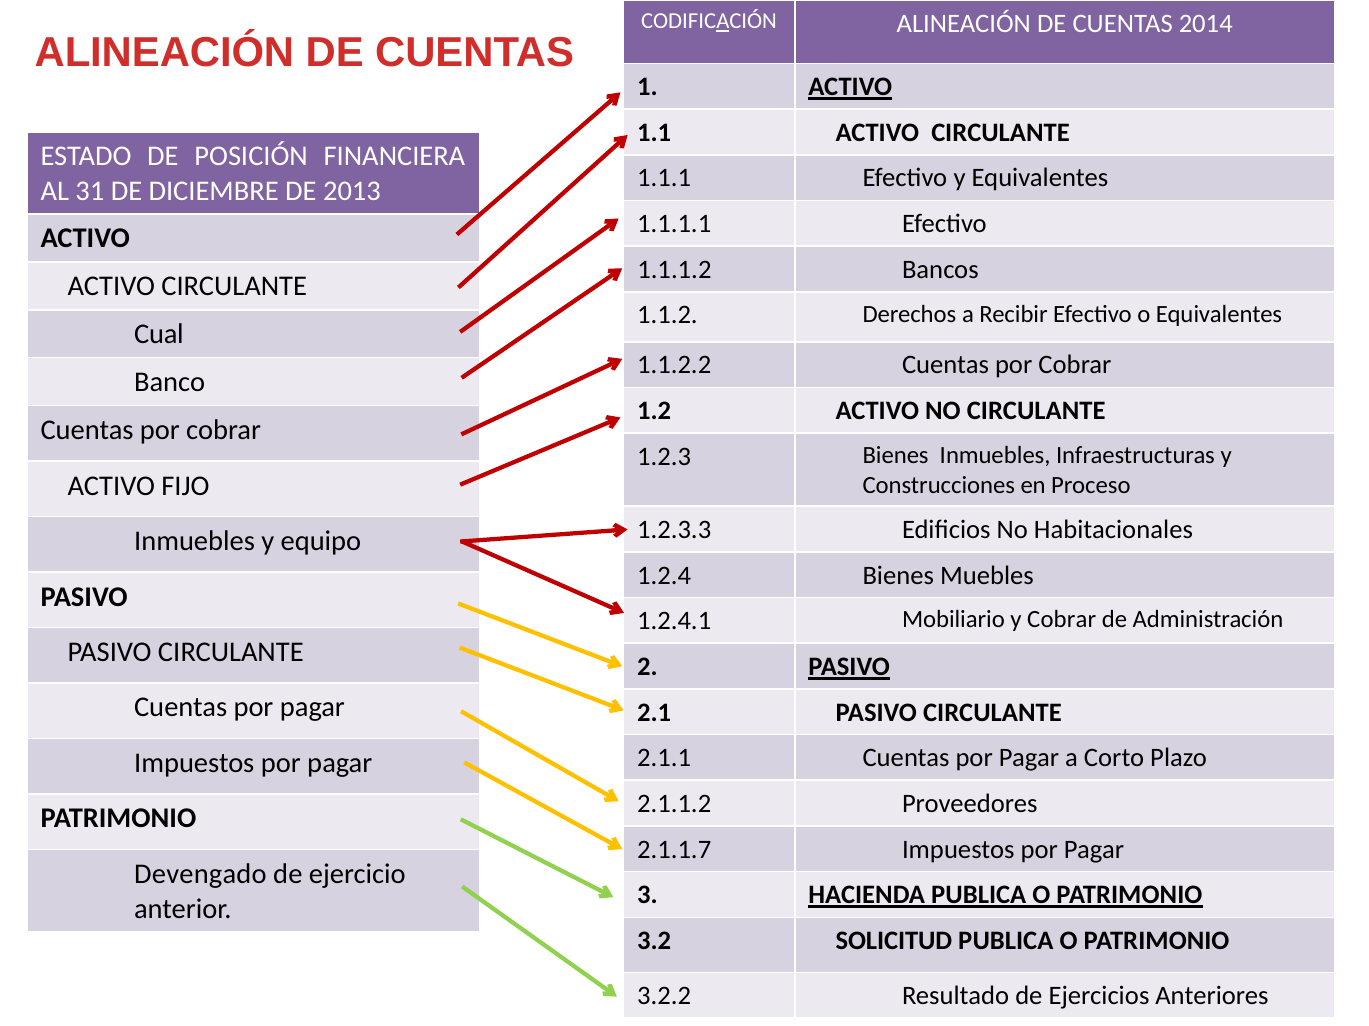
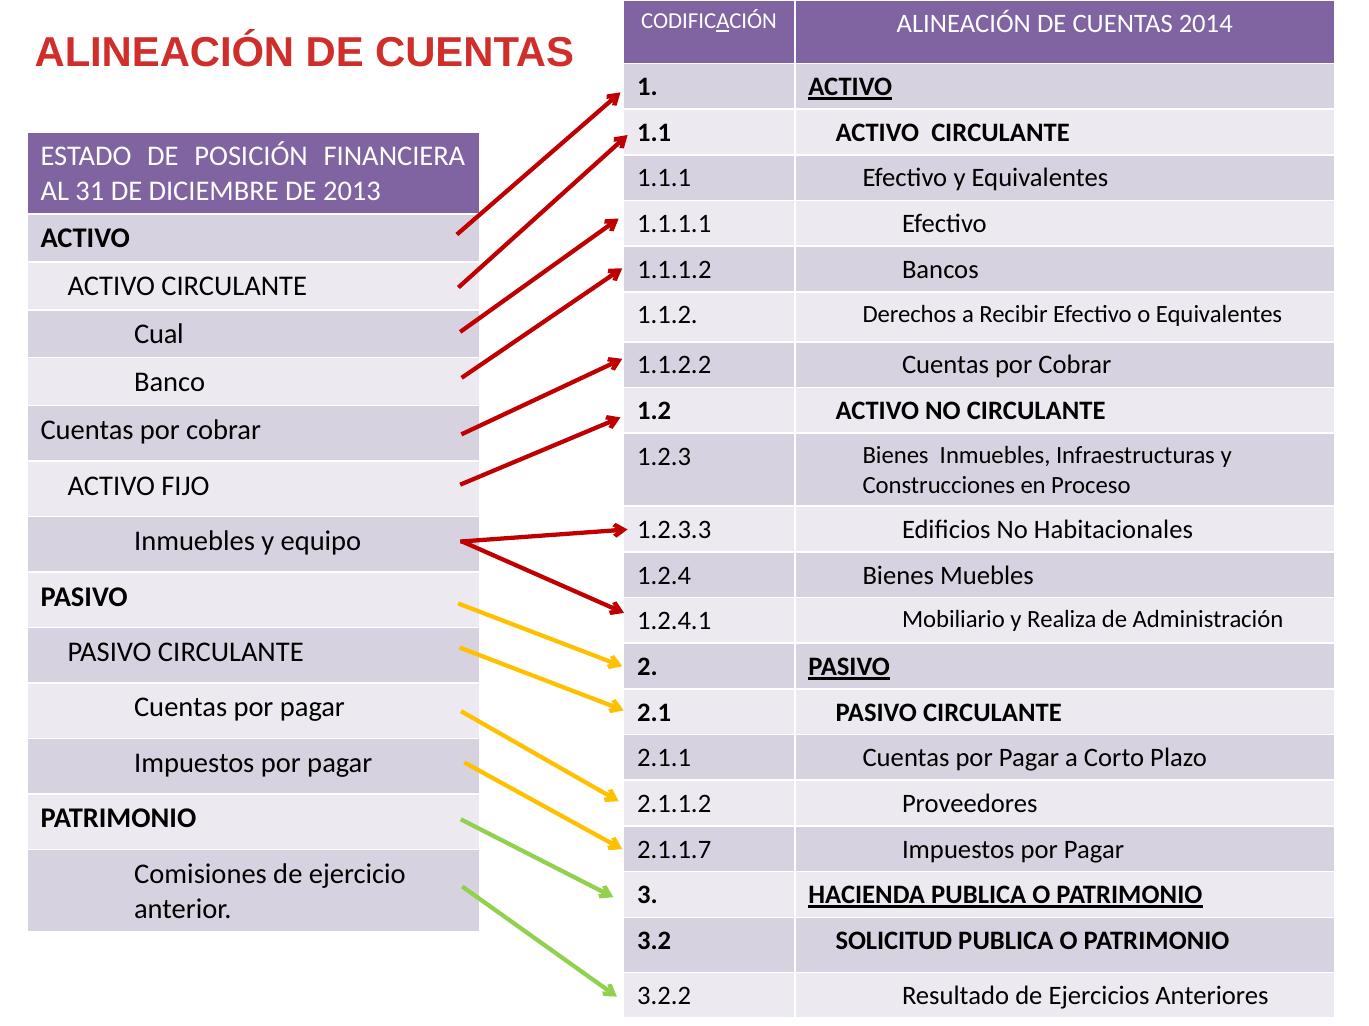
y Cobrar: Cobrar -> Realiza (1062, 620)
Devengado: Devengado -> Comisiones (201, 875)
